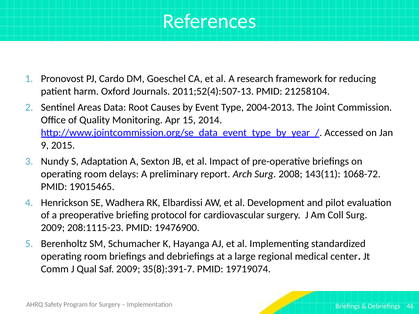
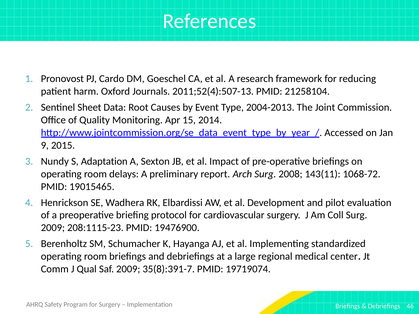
Areas: Areas -> Sheet (89, 108)
